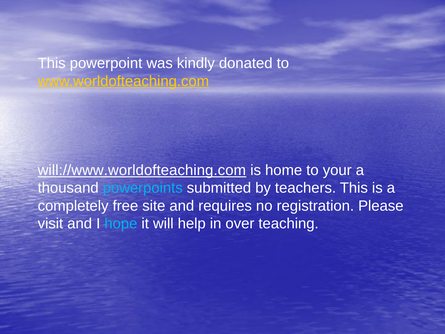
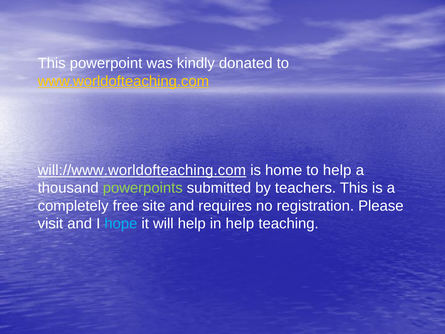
to your: your -> help (337, 170)
powerpoints colour: light blue -> light green (143, 188)
in over: over -> help (240, 224)
